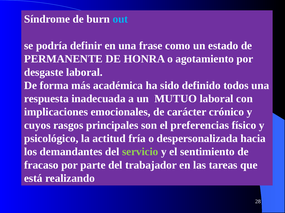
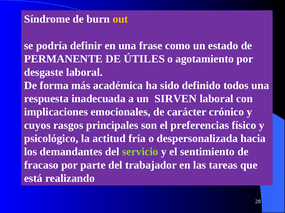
out colour: light blue -> yellow (120, 19)
HONRA: HONRA -> ÚTILES (144, 59)
MUTUO: MUTUO -> SIRVEN (176, 99)
